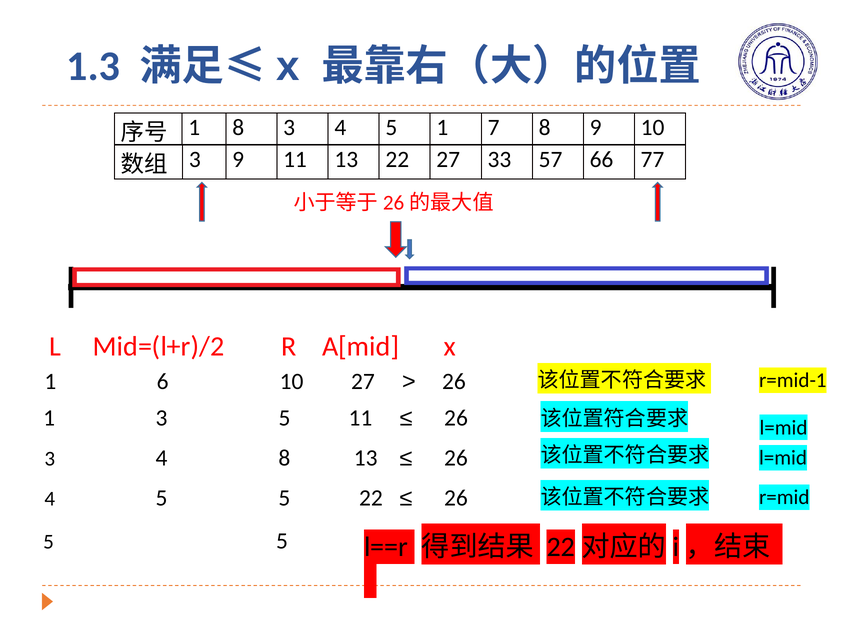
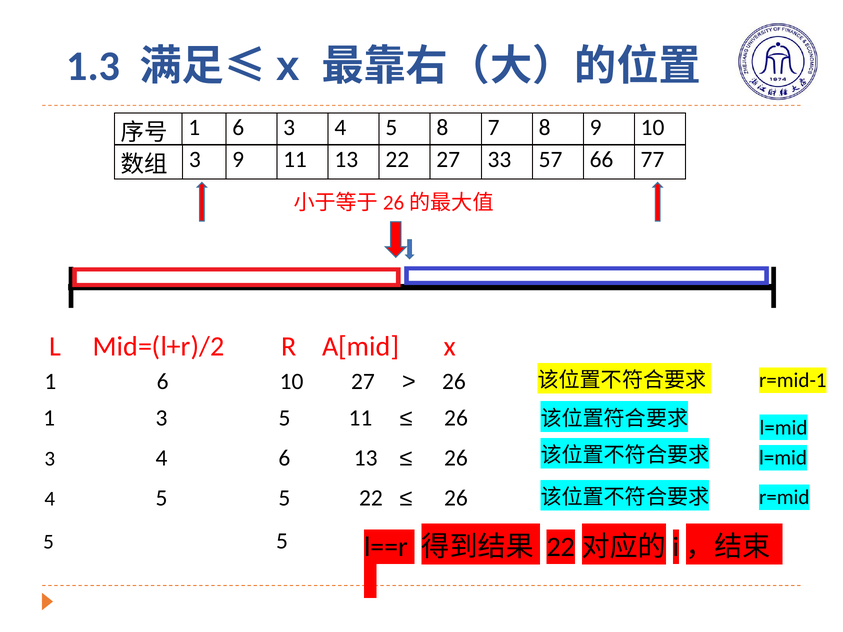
8: 8 -> 6 (238, 128)
5 1: 1 -> 8 (442, 128)
4 8: 8 -> 6 (284, 458)
